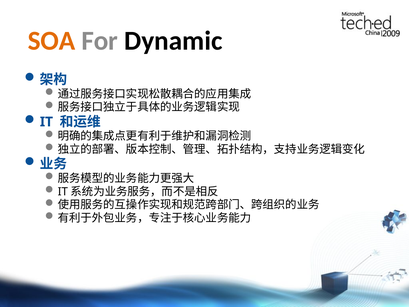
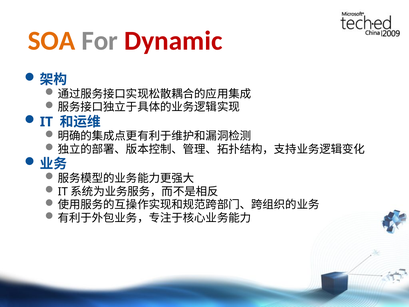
Dynamic colour: black -> red (173, 41)
